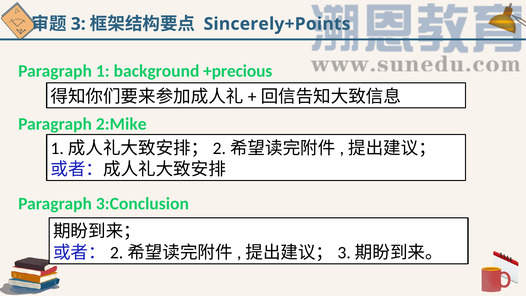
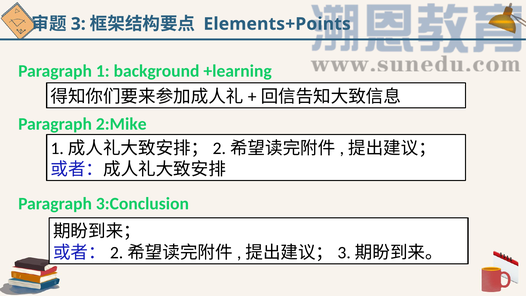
Sincerely+Points: Sincerely+Points -> Elements+Points (277, 24)
+precious: +precious -> +learning (238, 71)
